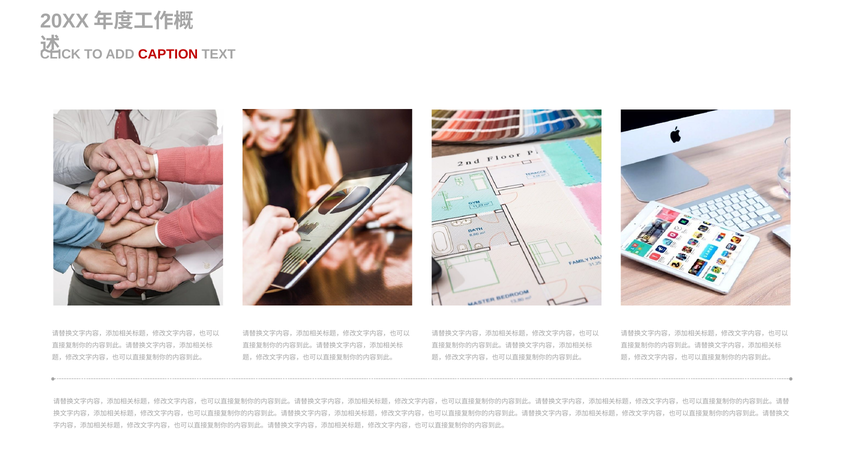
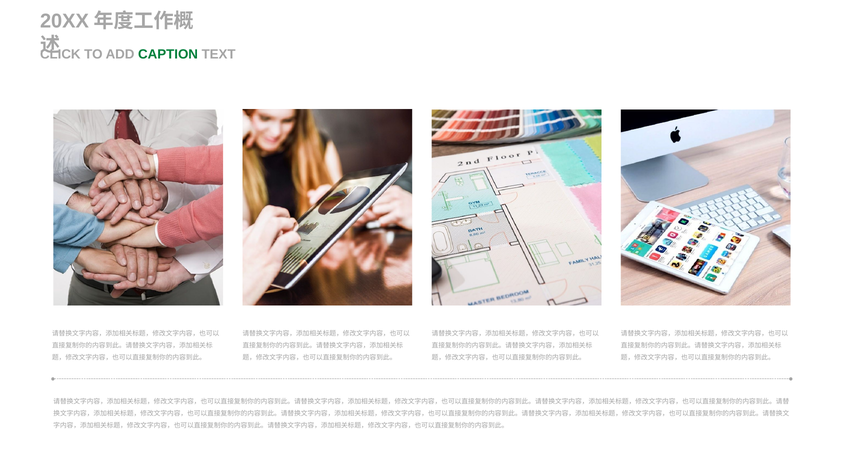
CAPTION colour: red -> green (168, 54)
